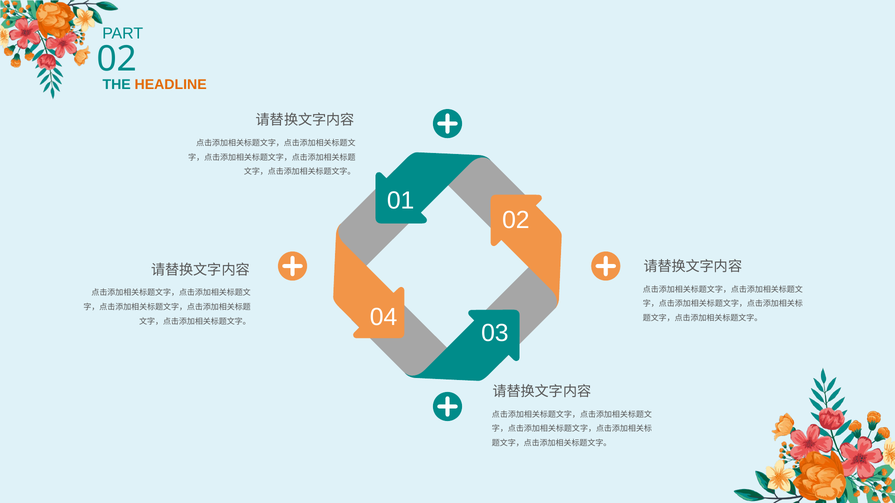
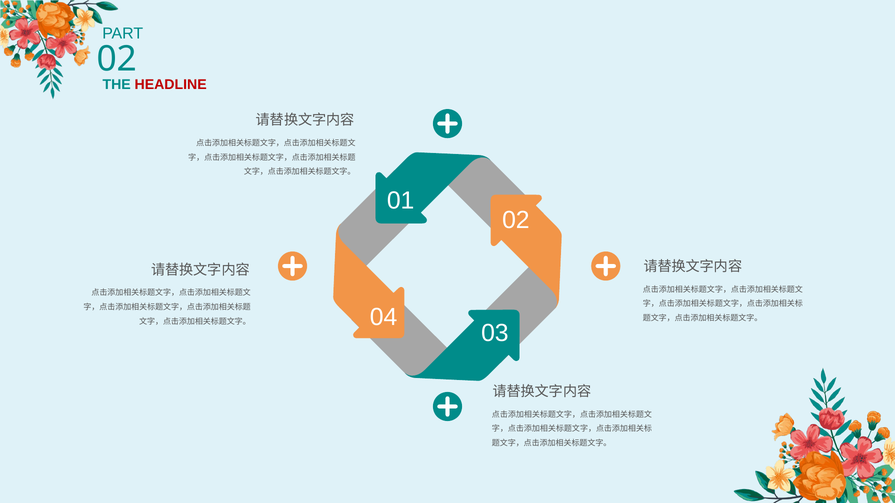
HEADLINE colour: orange -> red (171, 85)
